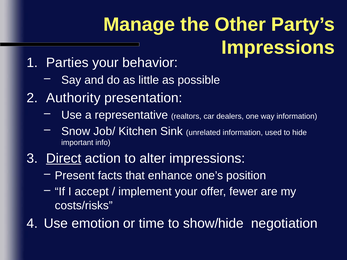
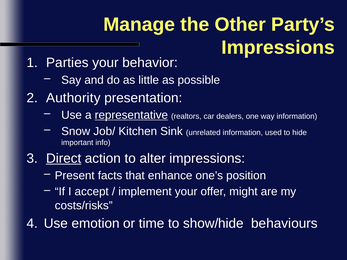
representative underline: none -> present (131, 115)
fewer: fewer -> might (243, 192)
negotiation: negotiation -> behaviours (284, 224)
